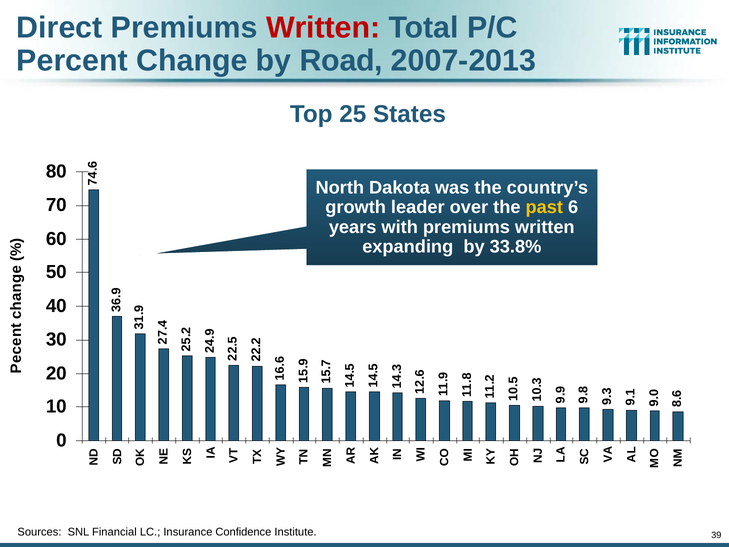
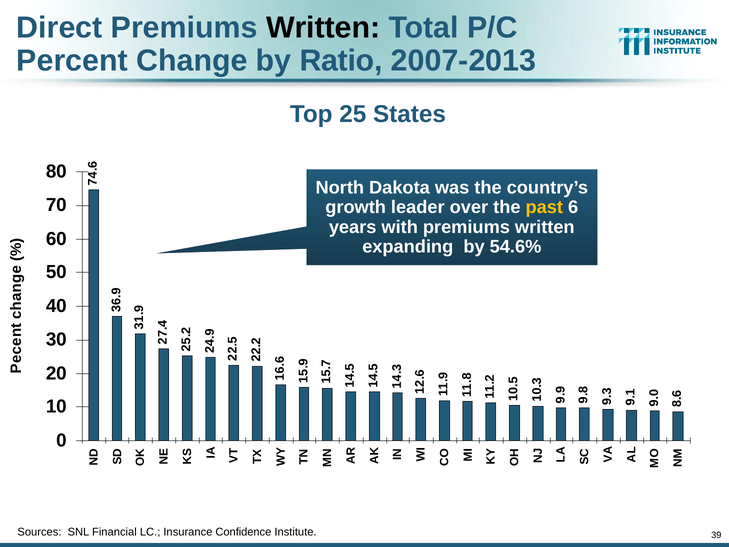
Written colour: red -> black (323, 28)
Road: Road -> Ratio (341, 61)
33.8%: 33.8% -> 54.6% (516, 247)
